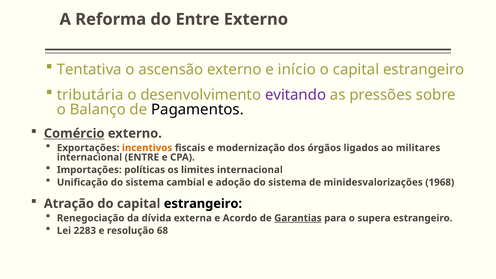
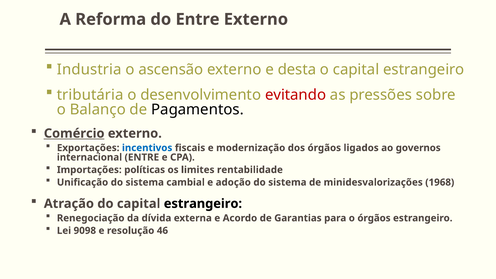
Tentativa: Tentativa -> Industria (89, 69)
início: início -> desta (297, 69)
evitando colour: purple -> red (296, 95)
incentivos colour: orange -> blue (147, 148)
militares: militares -> governos (418, 148)
limites internacional: internacional -> rentabilidade (250, 170)
Garantias underline: present -> none (298, 218)
o supera: supera -> órgãos (374, 218)
2283: 2283 -> 9098 (85, 231)
68: 68 -> 46 (162, 231)
